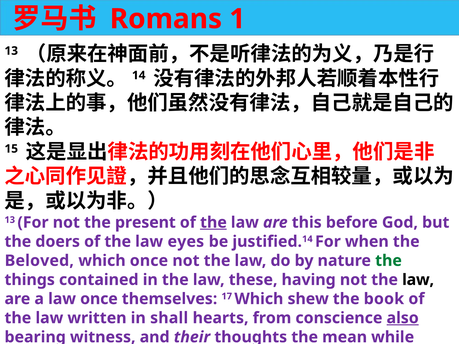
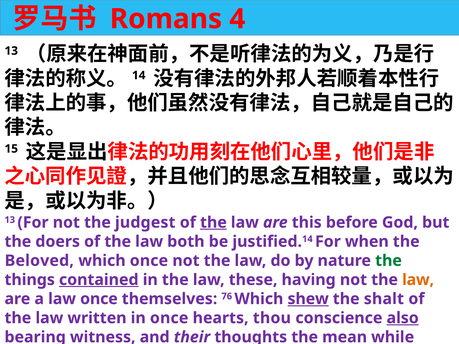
1: 1 -> 4 (237, 19)
present: present -> judgest (145, 223)
eyes: eyes -> both (186, 242)
contained underline: none -> present (99, 280)
law colour: black -> orange (418, 280)
17: 17 -> 76 (227, 297)
shew underline: none -> present (308, 299)
book: book -> shalt (384, 299)
in shall: shall -> once (169, 318)
from: from -> thou (272, 318)
